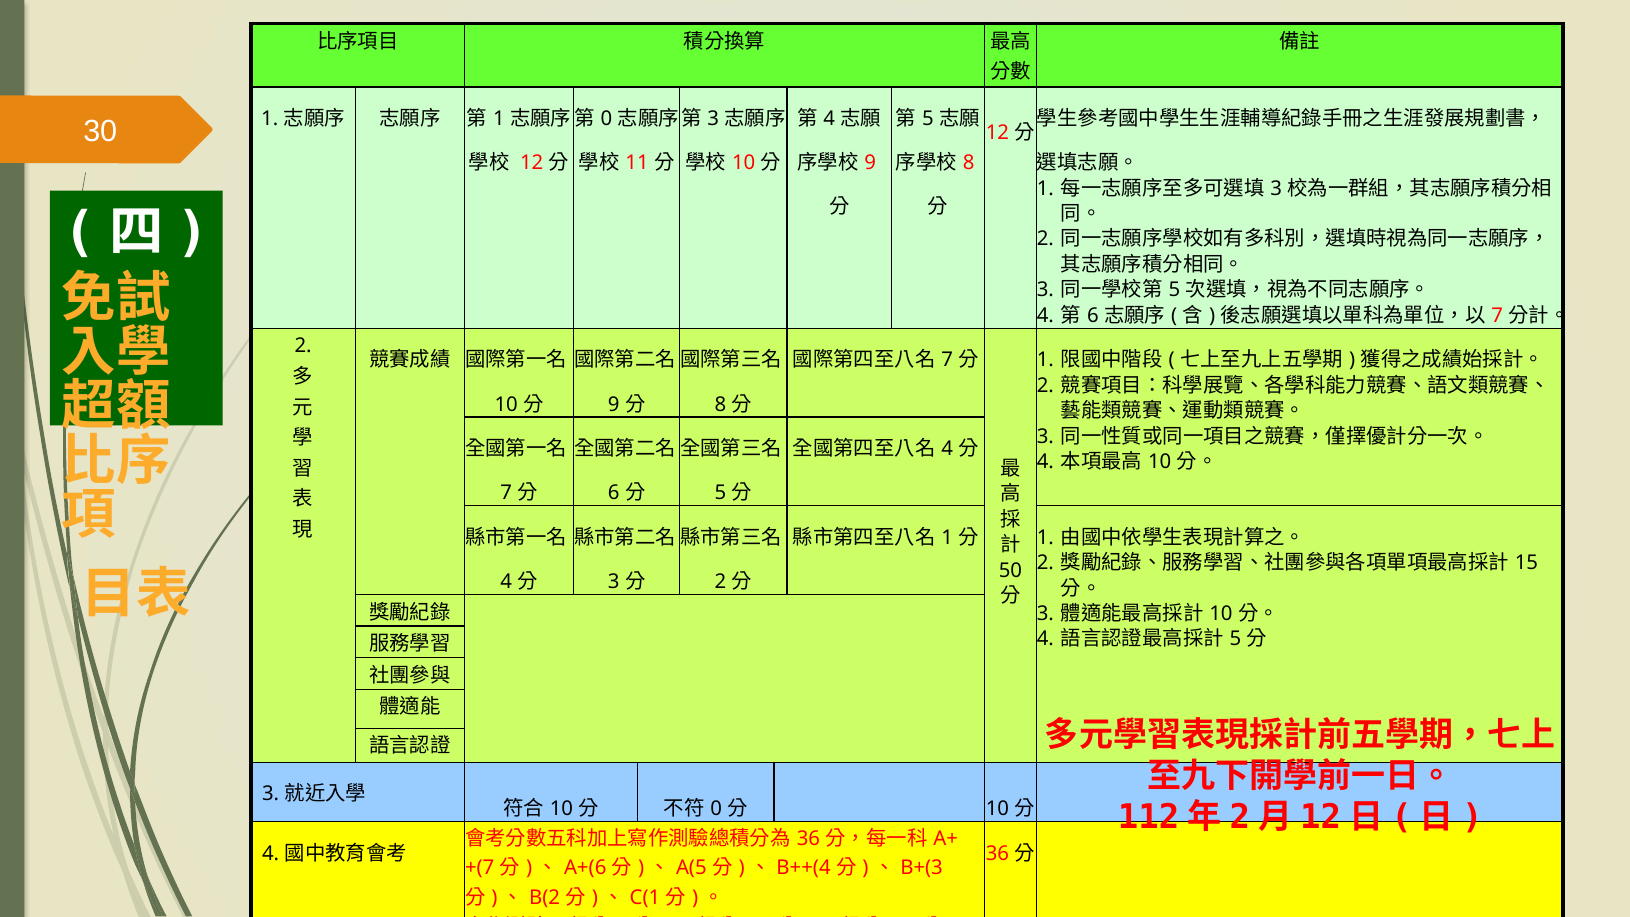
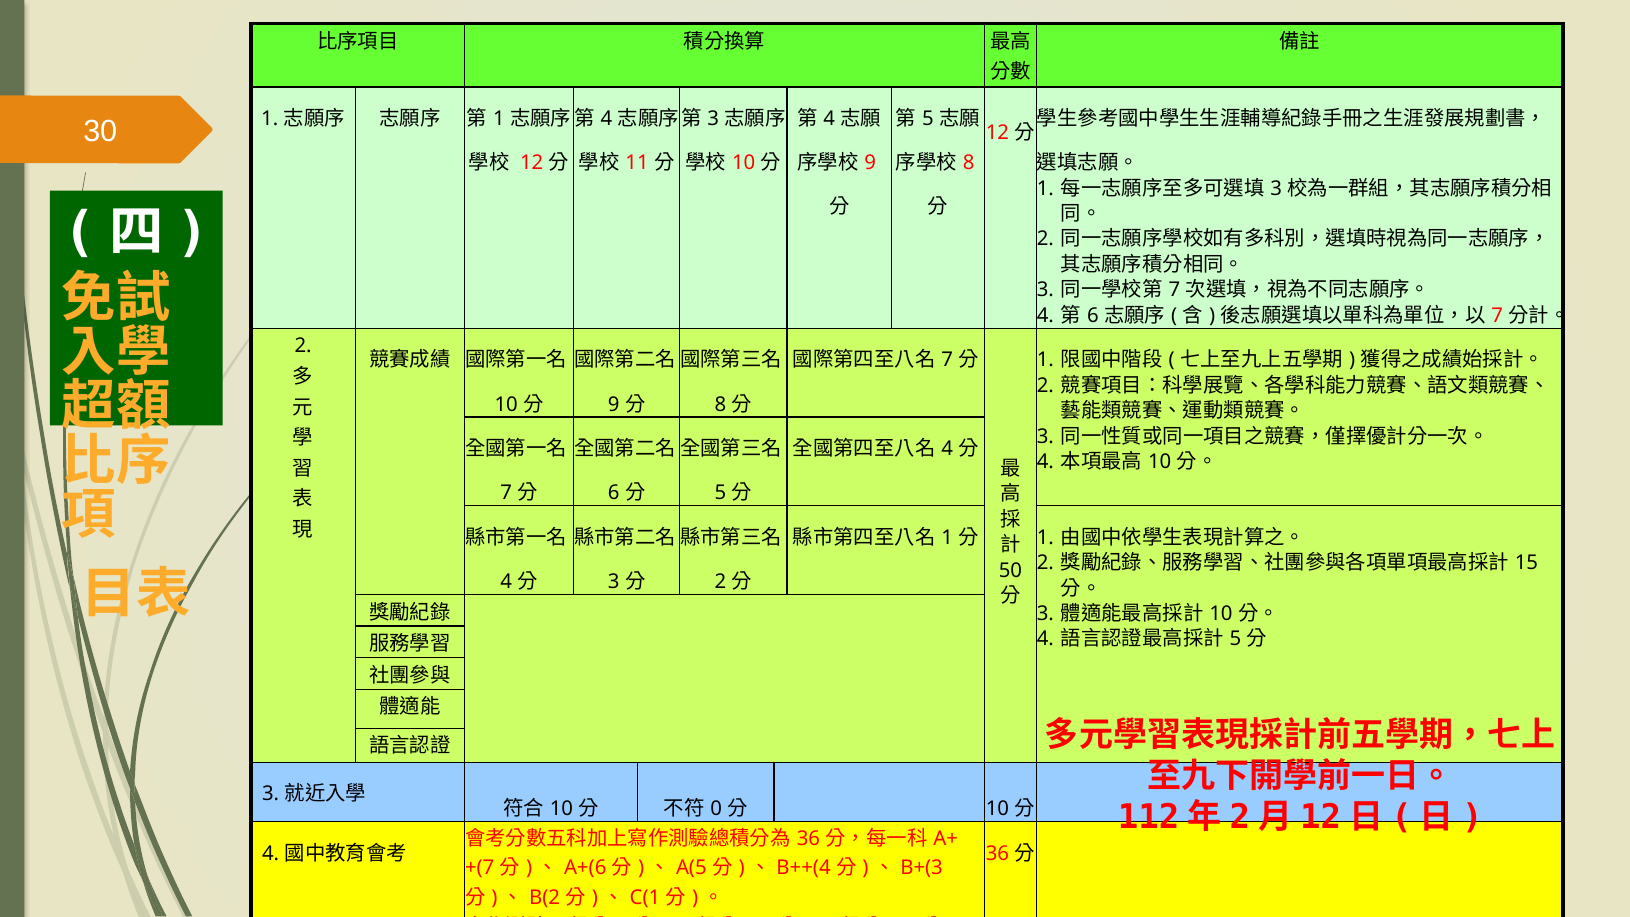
0: 0 -> 4 (606, 118)
5: 5 -> 7 (1174, 290)
